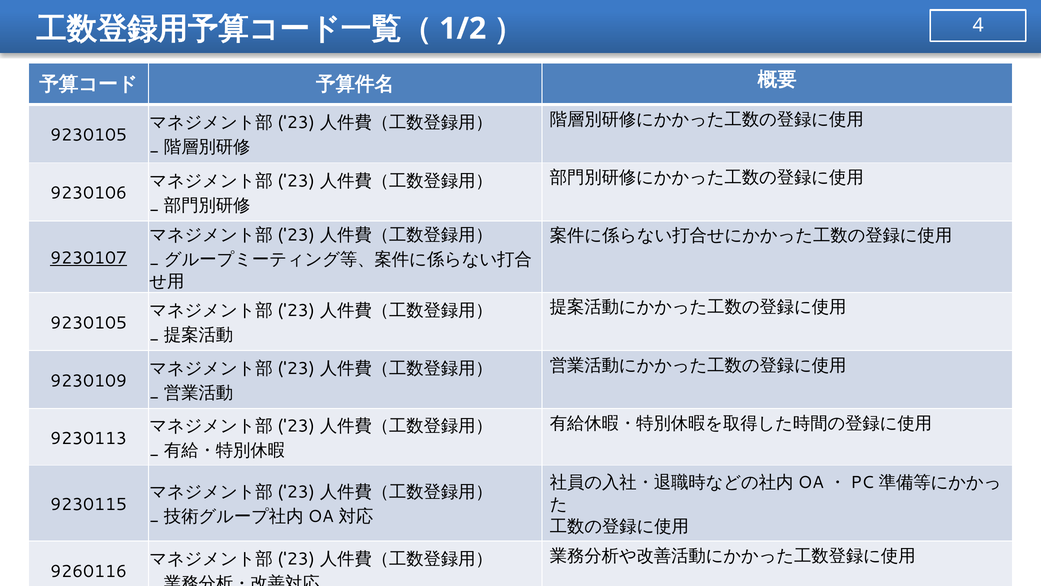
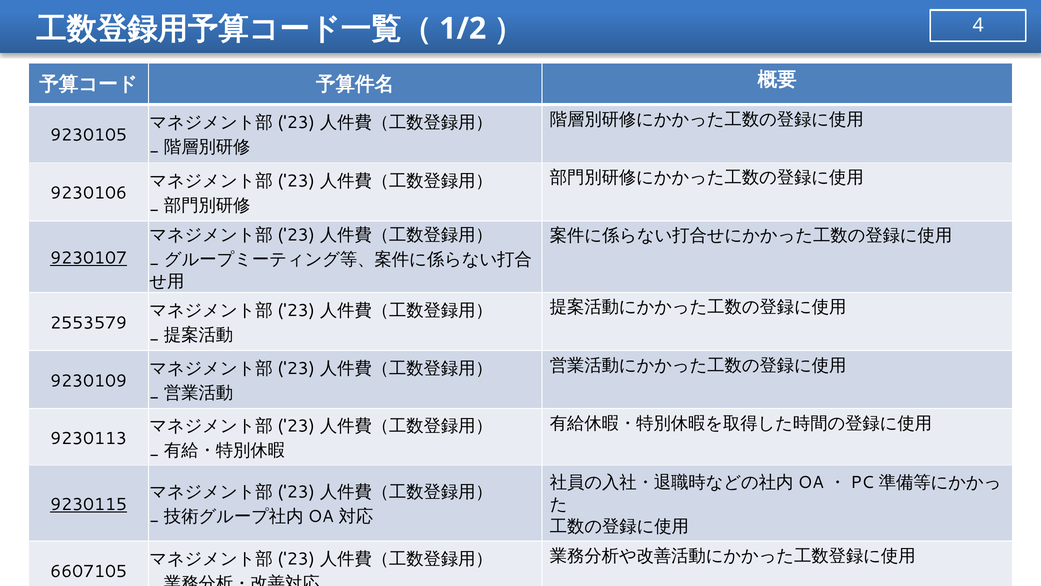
9230105: 9230105 -> 2553579 (89, 323)
9230115 underline: none -> present (89, 504)
9260116: 9260116 -> 6607105 (89, 571)
